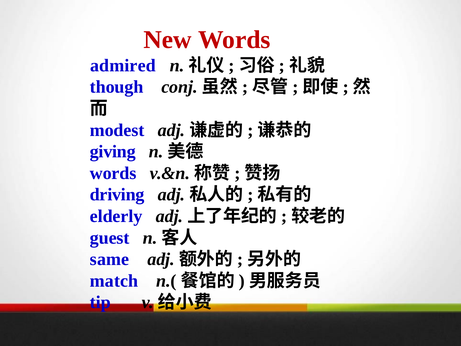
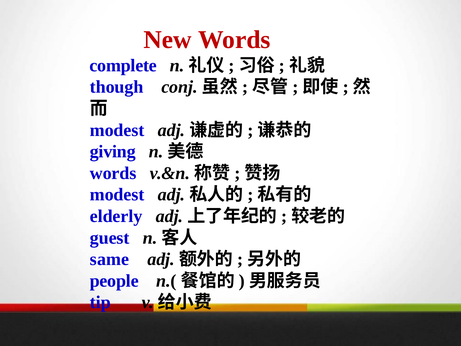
admired: admired -> complete (123, 65)
driving: driving -> modest (117, 195)
match: match -> people (114, 281)
